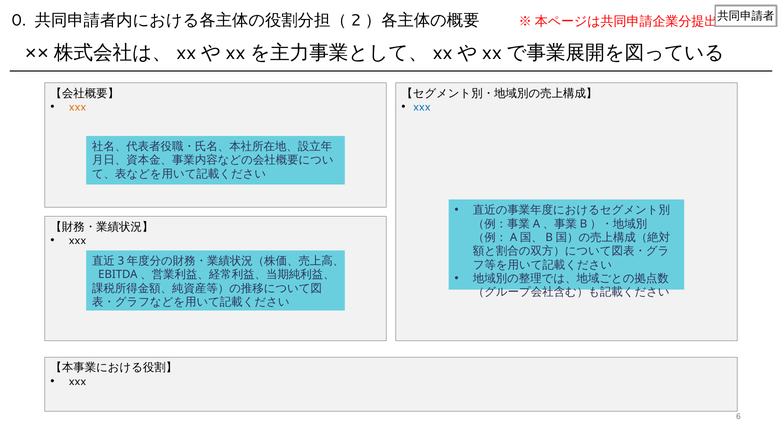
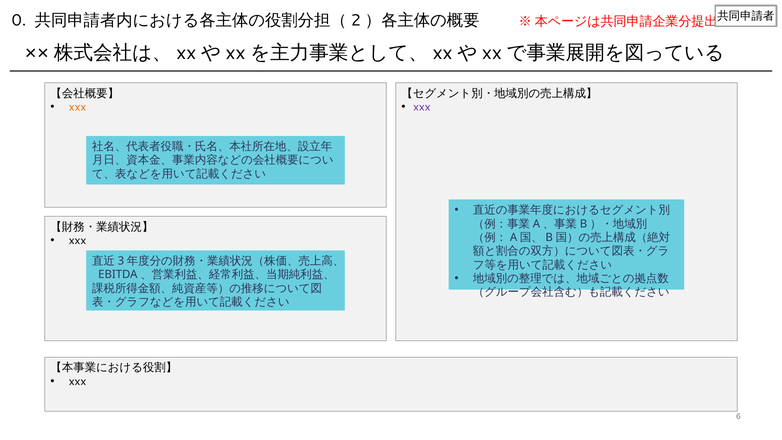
xxx colour: blue -> purple (422, 107)
